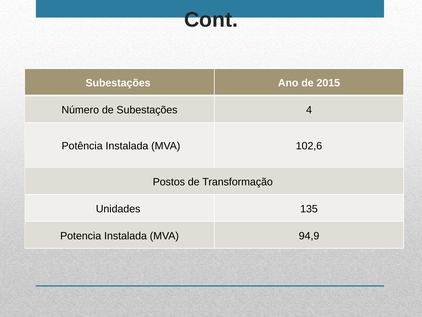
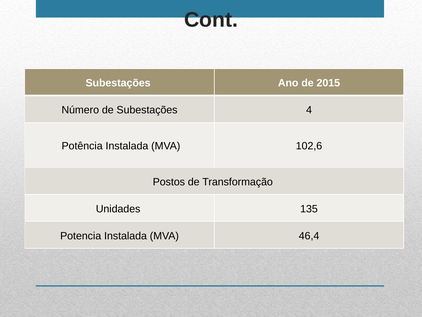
94,9: 94,9 -> 46,4 (309, 236)
